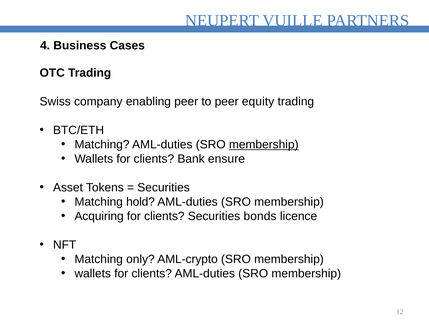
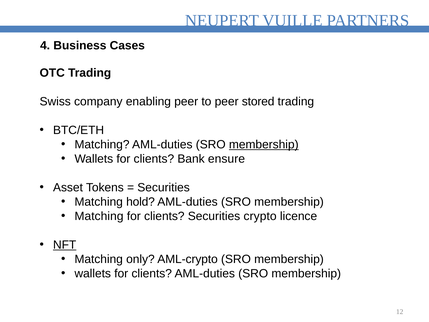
equity: equity -> stored (258, 102)
Acquiring: Acquiring -> Matching (99, 216)
bonds: bonds -> crypto (260, 216)
NFT underline: none -> present (65, 245)
